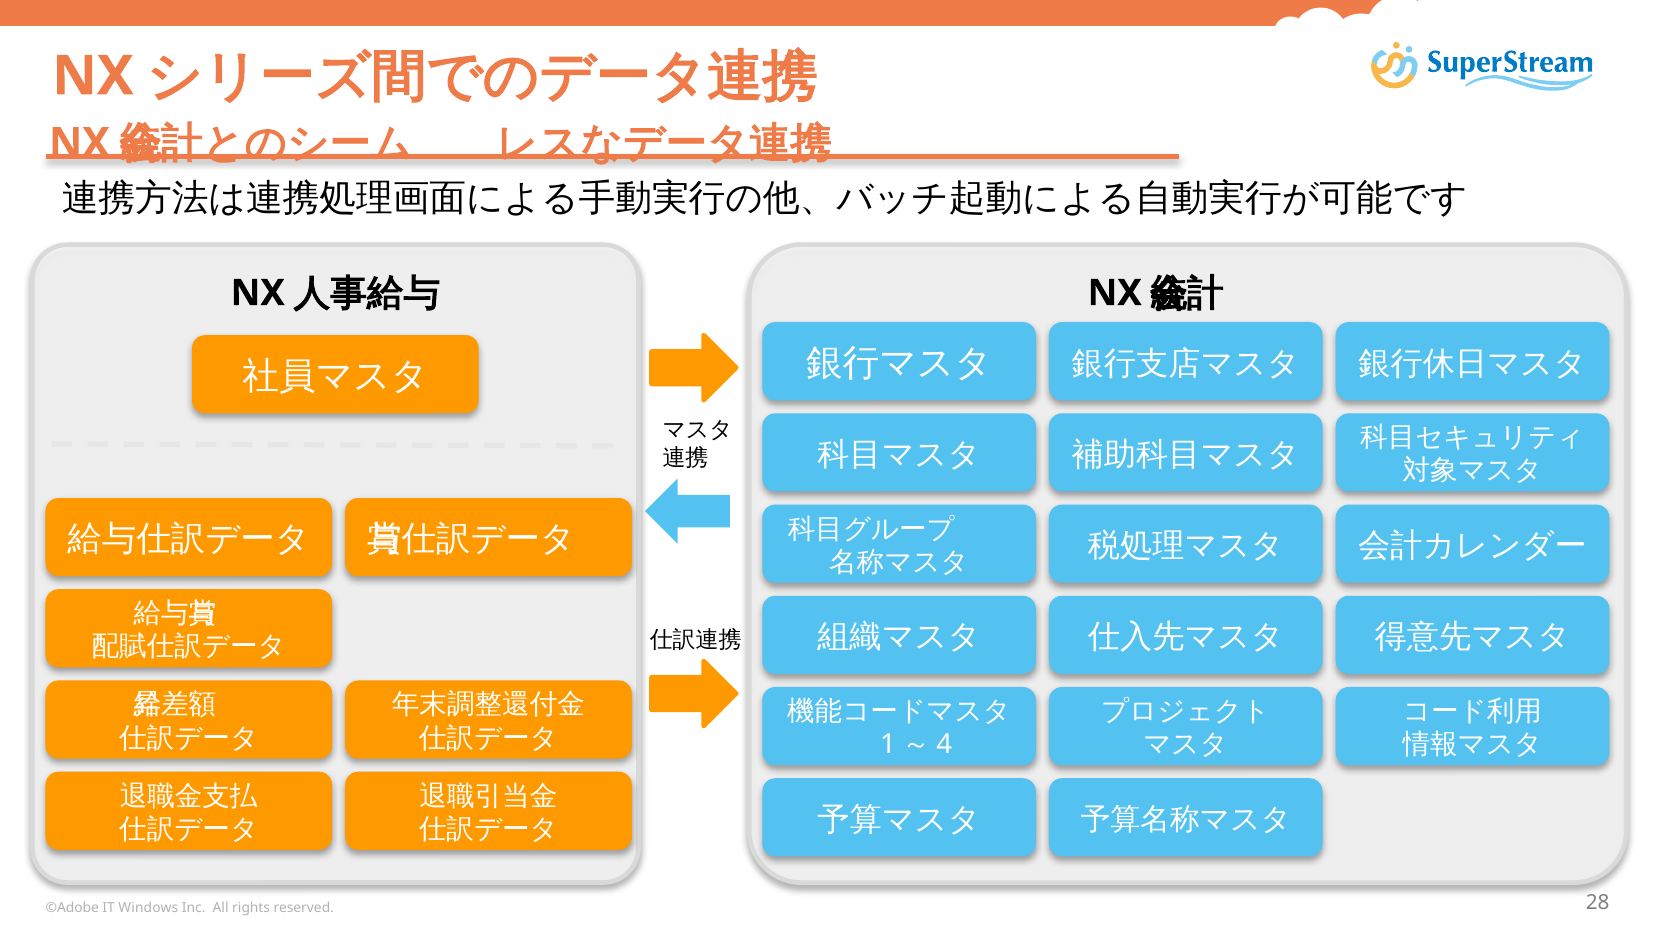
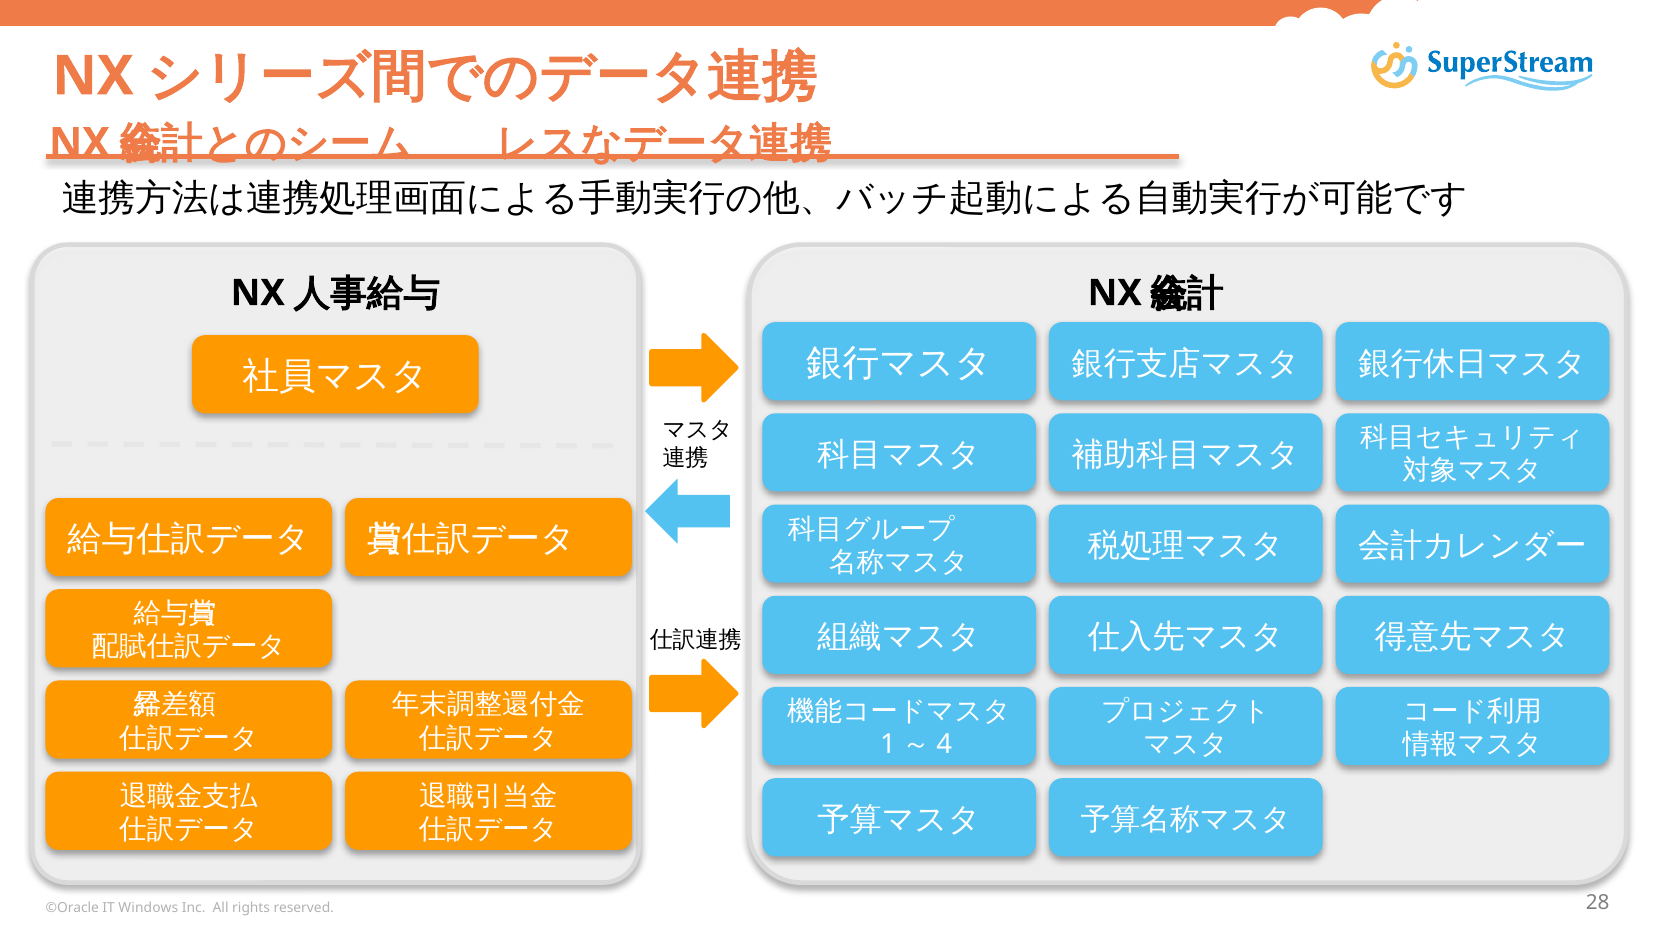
©Adobe: ©Adobe -> ©Oracle (72, 908)
